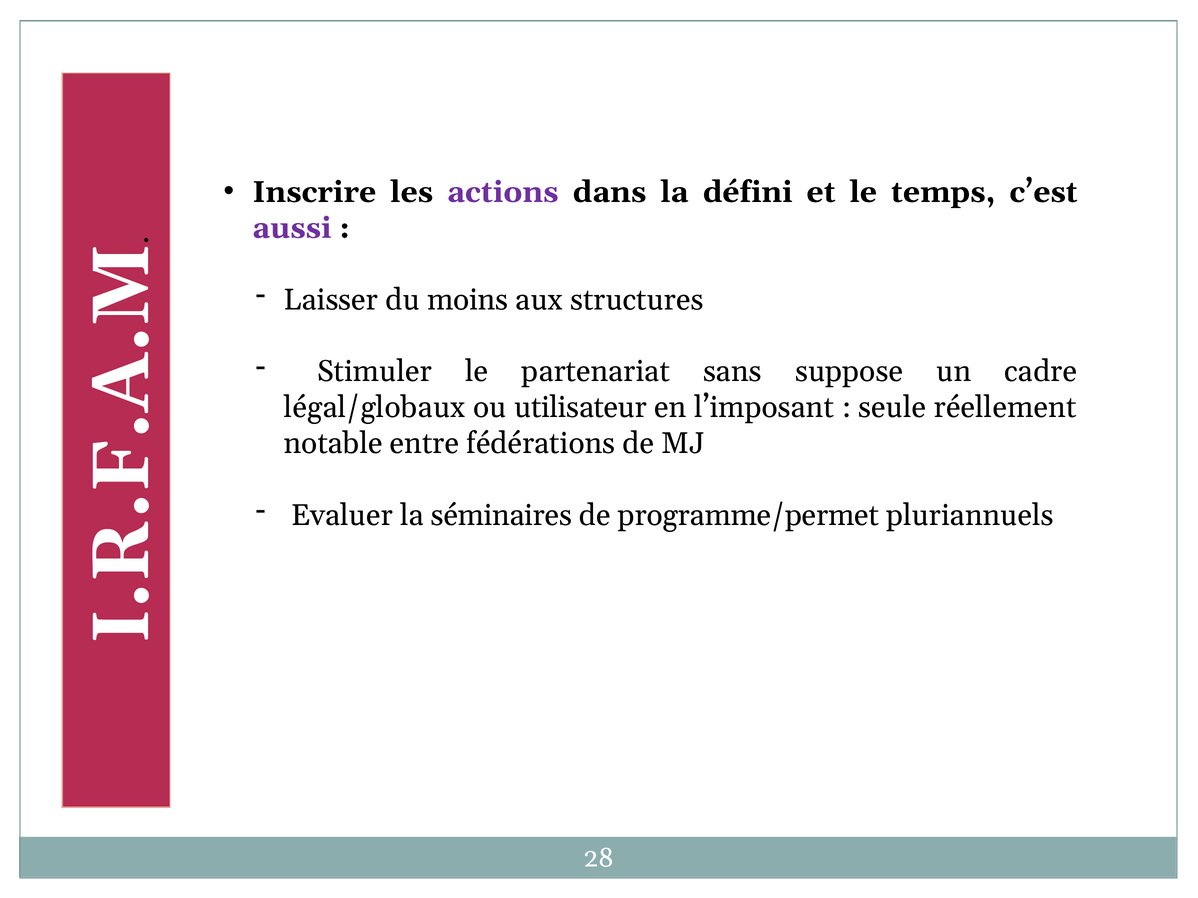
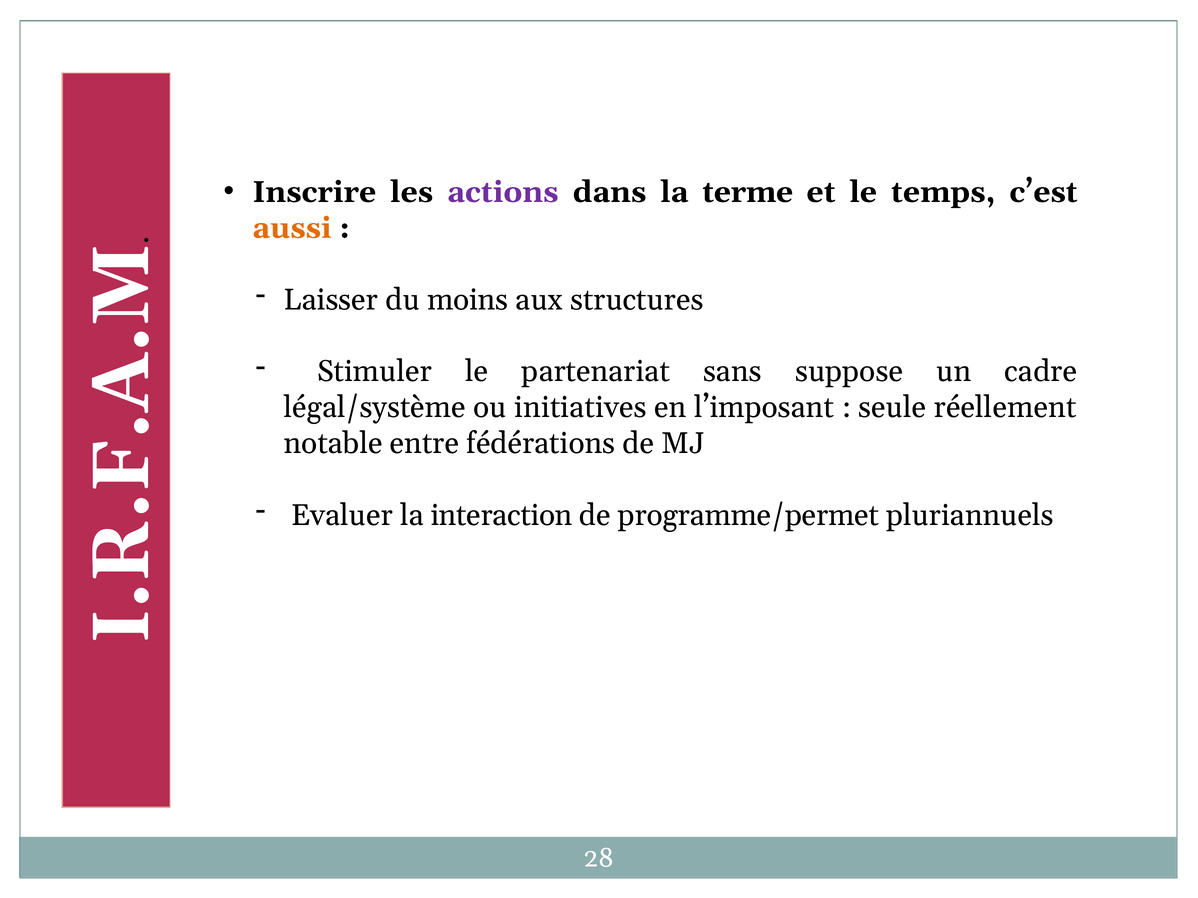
défini: défini -> terme (748, 192)
aussi colour: purple -> orange (292, 228)
légal/globaux: légal/globaux -> légal/système (375, 408)
utilisateur: utilisateur -> initiatives (580, 408)
séminaires: séminaires -> interaction (502, 516)
